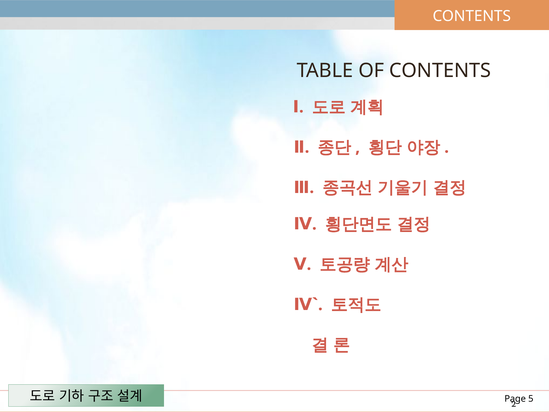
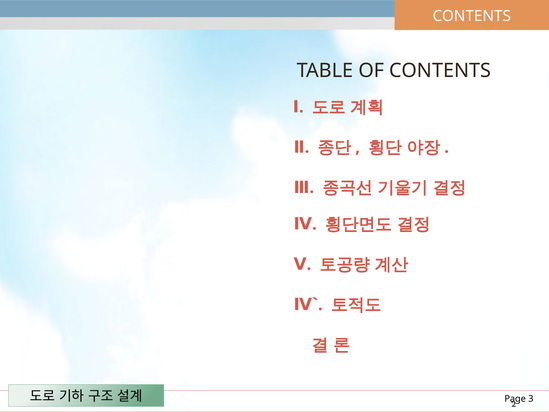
5: 5 -> 3 (531, 399)
